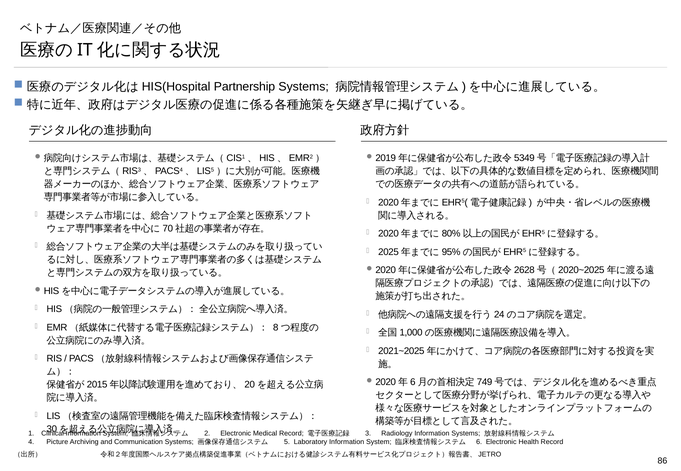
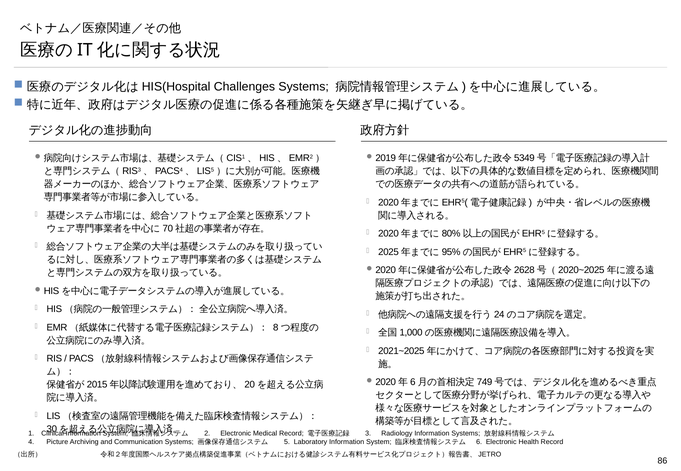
Partnership: Partnership -> Challenges (244, 87)
